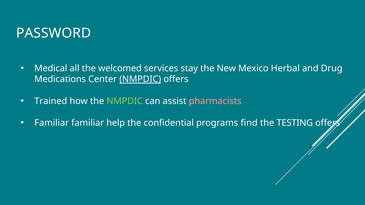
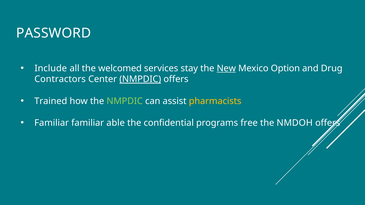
Medical: Medical -> Include (51, 68)
New underline: none -> present (226, 68)
Herbal: Herbal -> Option (285, 68)
Medications: Medications -> Contractors (60, 79)
pharmacists colour: pink -> yellow (215, 101)
help: help -> able (116, 123)
find: find -> free (249, 123)
TESTING: TESTING -> NMDOH (295, 123)
